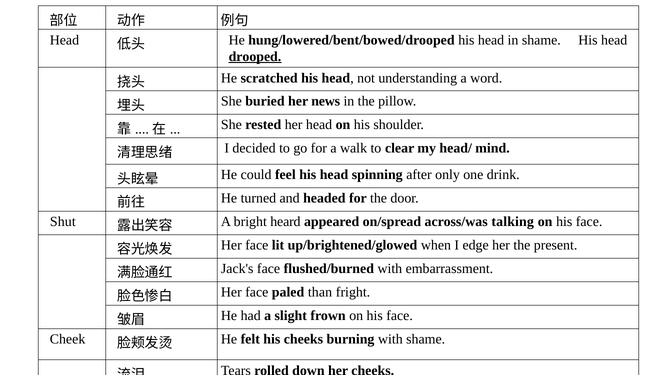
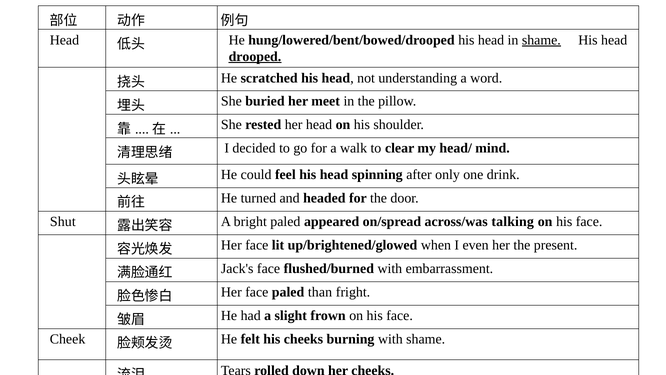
shame underline: none -> present (541, 40)
news: news -> meet (326, 101)
bright heard: heard -> paled (285, 222)
edge: edge -> even (476, 245)
